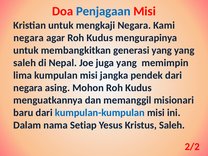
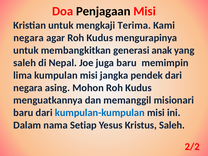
Penjagaan colour: blue -> black (103, 11)
mengkaji Negara: Negara -> Terima (134, 25)
generasi yang: yang -> anak (162, 50)
juga yang: yang -> baru (127, 63)
